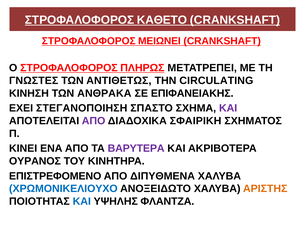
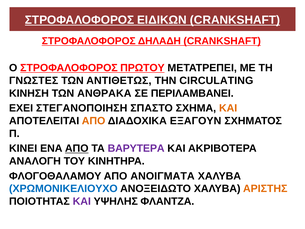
ΚΑΘΕΤΟ: ΚΑΘΕΤΟ -> ΕΙΔΙΚΩΝ (162, 20)
ΜΕΙΩΝΕΙ: ΜΕΙΩΝΕΙ -> ΔΗΛΑΔΗ (159, 41)
ΠΛΗΡΩΣ: ΠΛΗΡΩΣ -> ΠΡΩΤΟΥ (142, 68)
ΕΠΙΦΑΝΕΙΑΚΗΣ: ΕΠΙΦΑΝΕΙΑΚΗΣ -> ΠΕΡΙΛΑΜΒΑΝΕΙ (192, 93)
ΚΑΙ colour: purple -> orange (228, 108)
ΑΠΟ colour: purple -> orange (94, 121)
ΣΦΑΙΡΙΚΗ: ΣΦΑΙΡΙΚΗ -> ΕΞΑΓΟΥΝ (196, 121)
ΑΠΟ underline: none -> present (77, 148)
ΟΥΡΑΝΟΣ: ΟΥΡΑΝΟΣ -> ΑΝΑΛΟΓΗ (35, 161)
ΕΠΙΣΤΡΕΦΟΜΕΝΟ: ΕΠΙΣΤΡΕΦΟΜΕΝΟ -> ΦΛΟΓΟΘΑΛΑΜΟΥ (55, 176)
ΔΙΠΥΘΜΕΝΑ: ΔΙΠΥΘΜΕΝΑ -> ΑΝΟΙΓΜΑΤΑ (163, 176)
ΚΑΙ colour: blue -> purple (82, 201)
